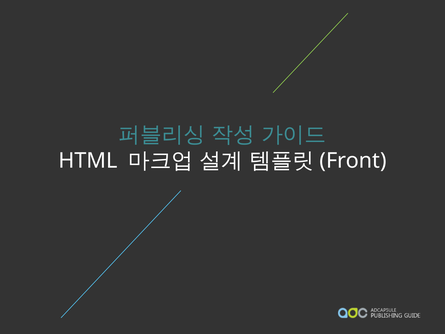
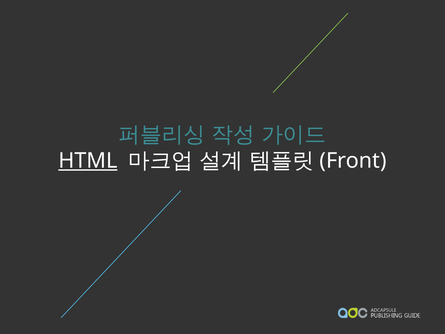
HTML underline: none -> present (88, 160)
